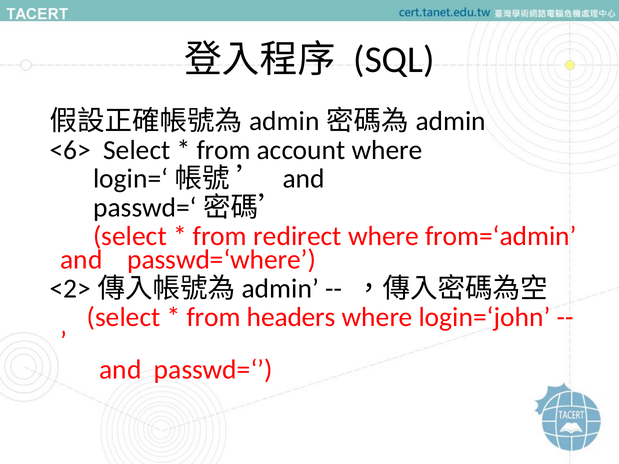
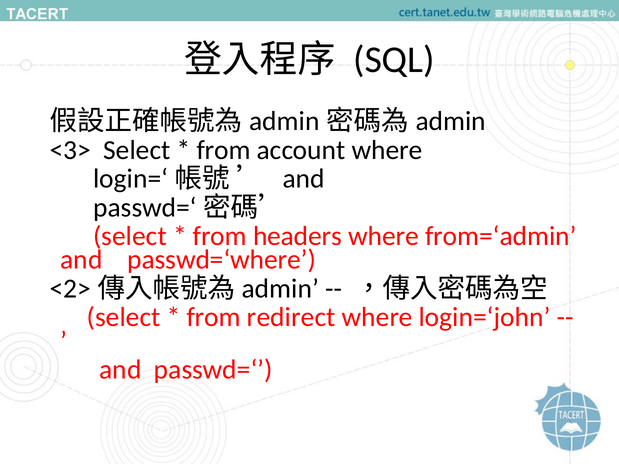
<6>: <6> -> <3> (70, 150)
redirect: redirect -> headers (298, 236)
headers: headers -> redirect (291, 318)
